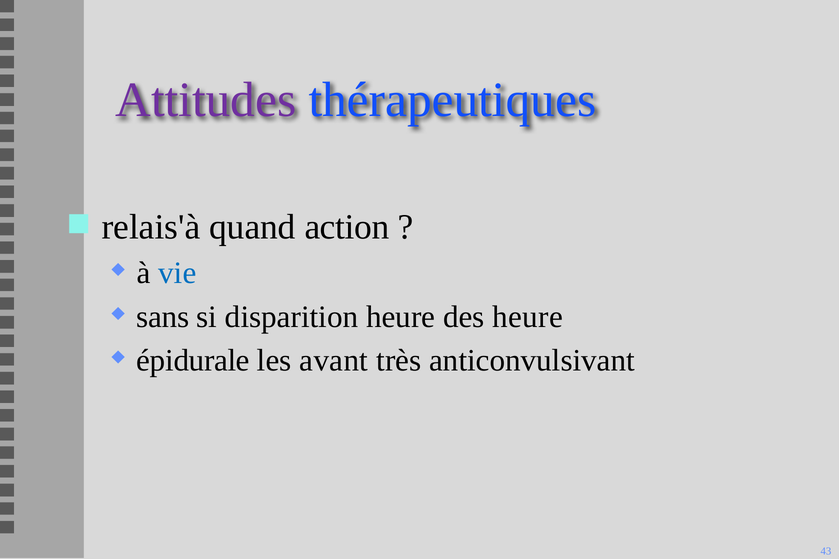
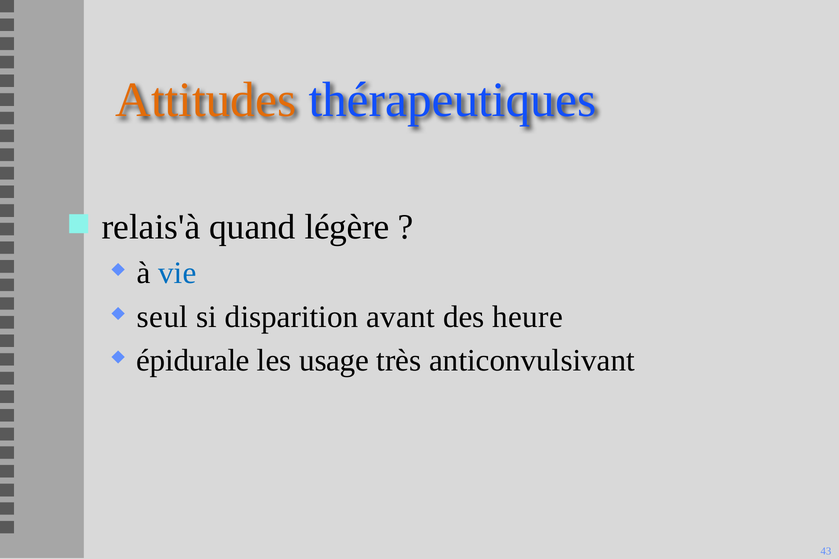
Attitudes colour: purple -> orange (206, 100)
action: action -> légère (347, 227)
sans: sans -> seul (163, 317)
disparition heure: heure -> avant (400, 317)
avant: avant -> usage (334, 360)
